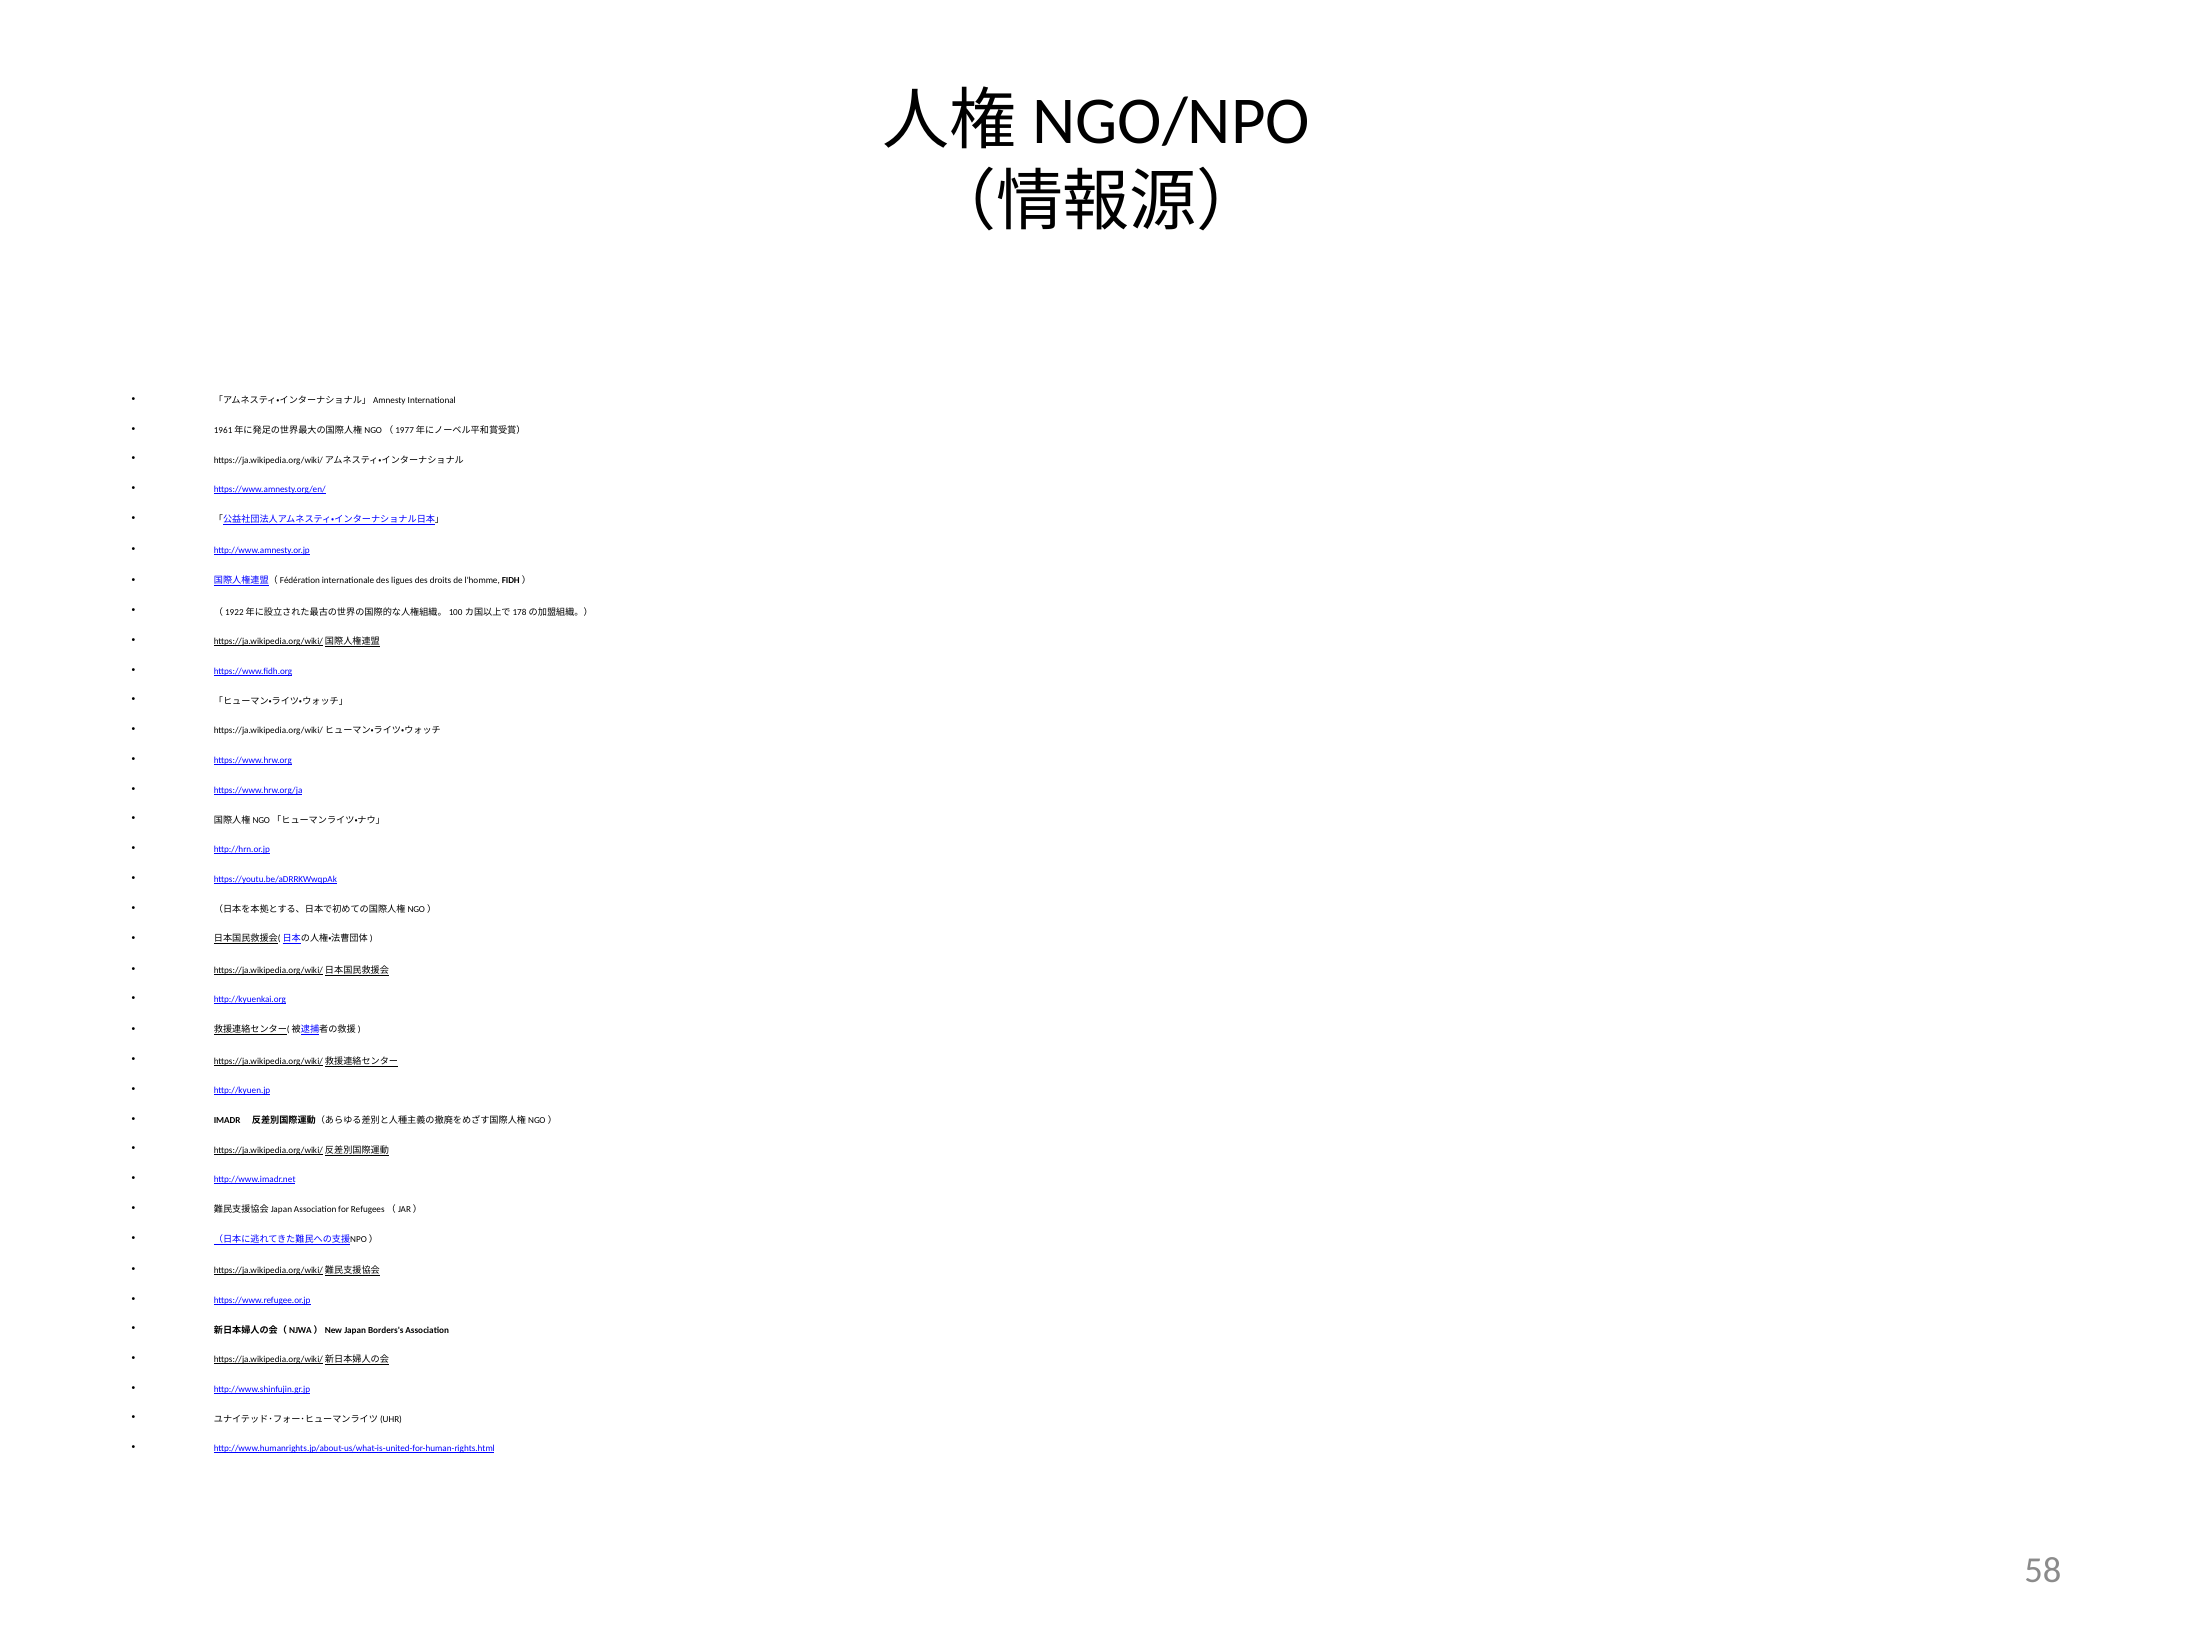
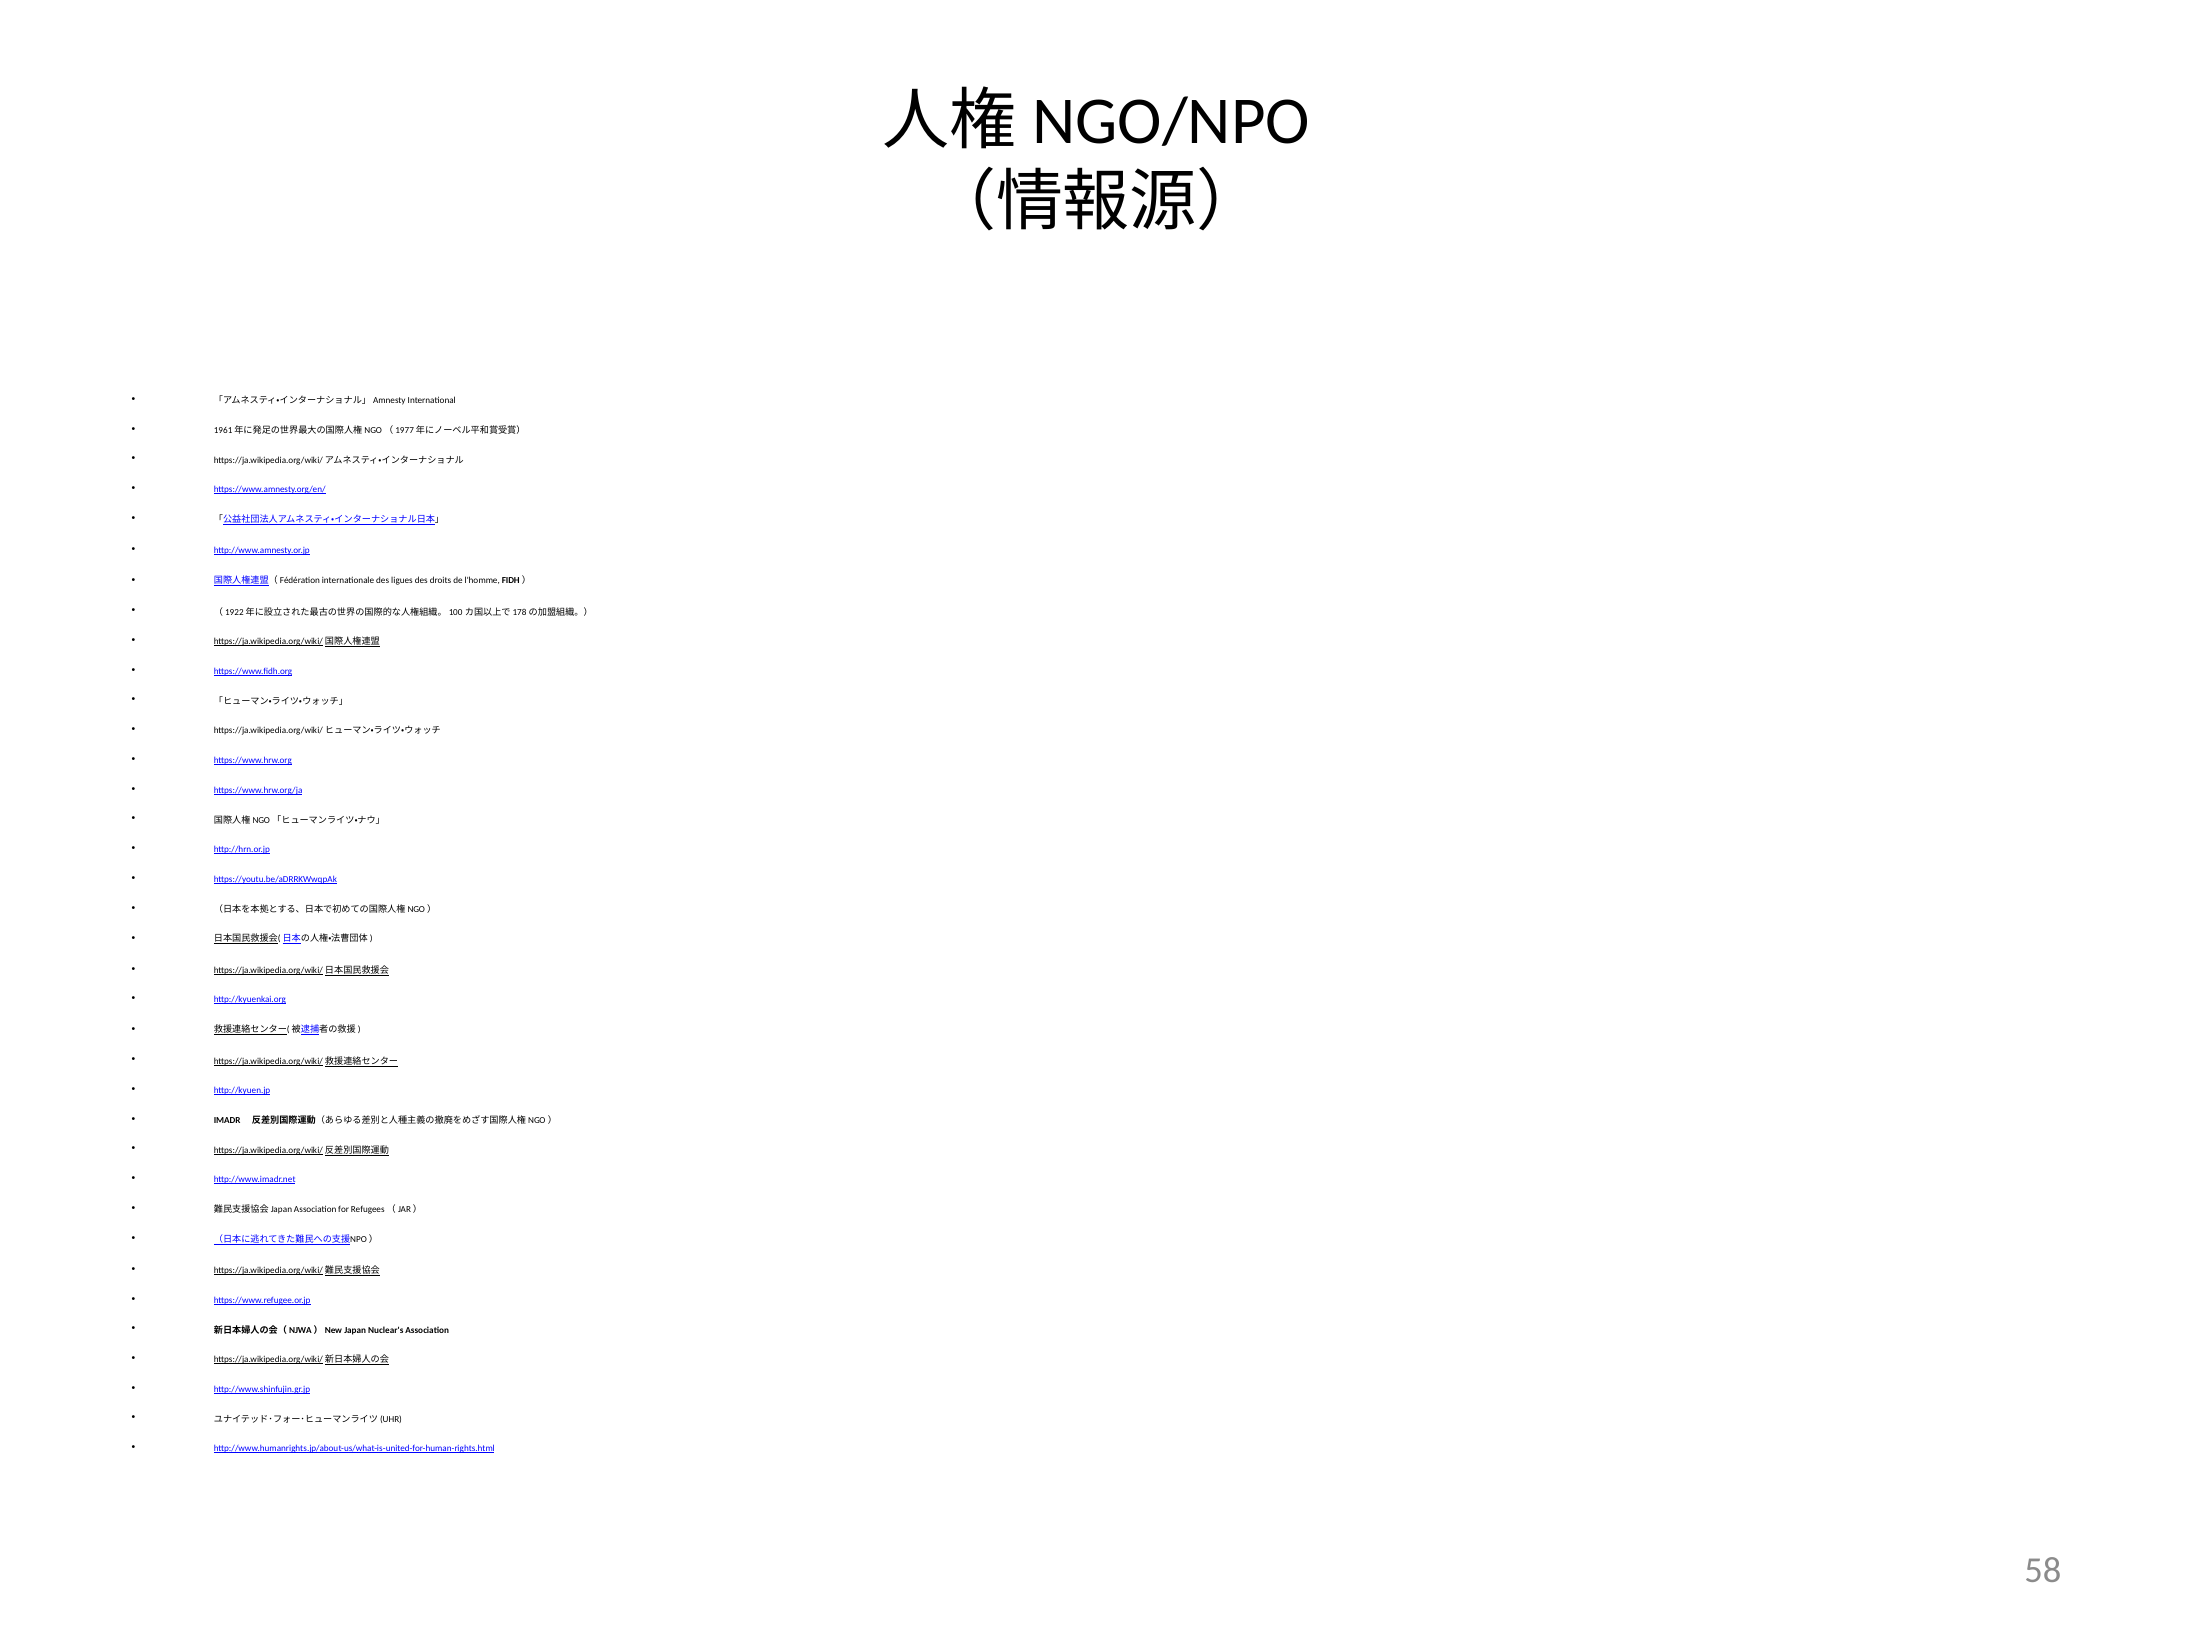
Borders's: Borders's -> Nuclear's (386, 1330)
